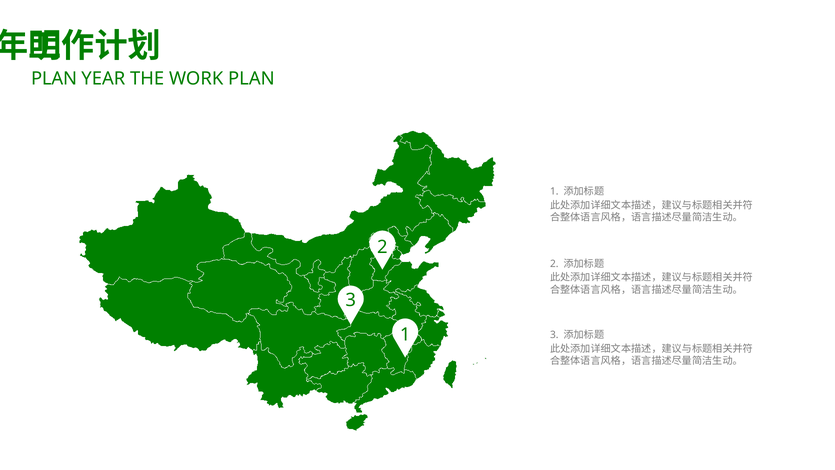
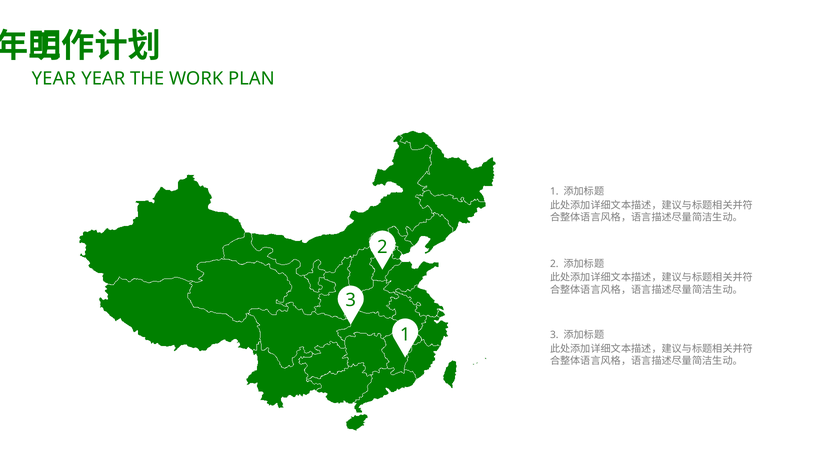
PLAN: PLAN -> YEAR (54, 79)
